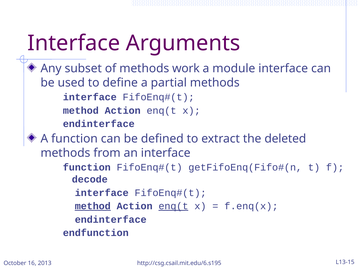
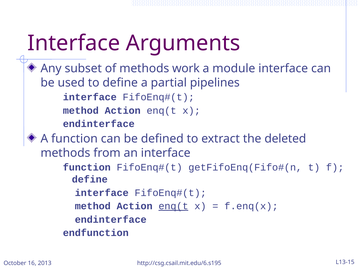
partial methods: methods -> pipelines (215, 83)
decode: decode -> define (90, 180)
method underline: present -> none (93, 207)
